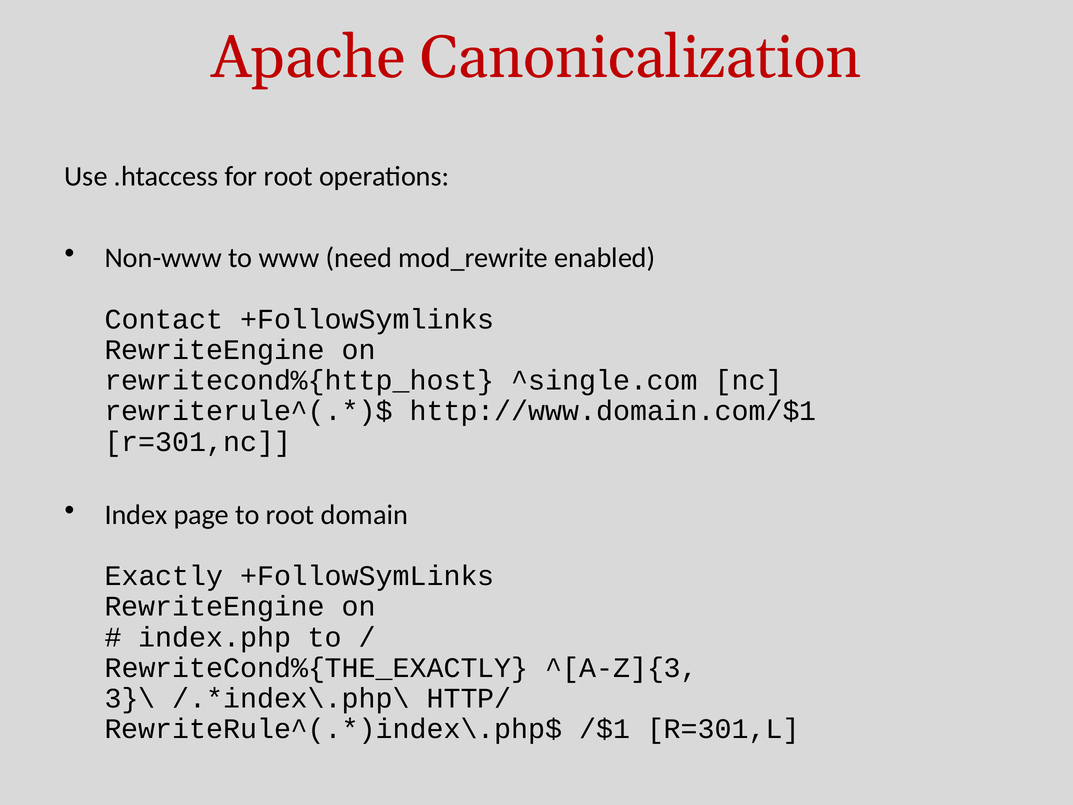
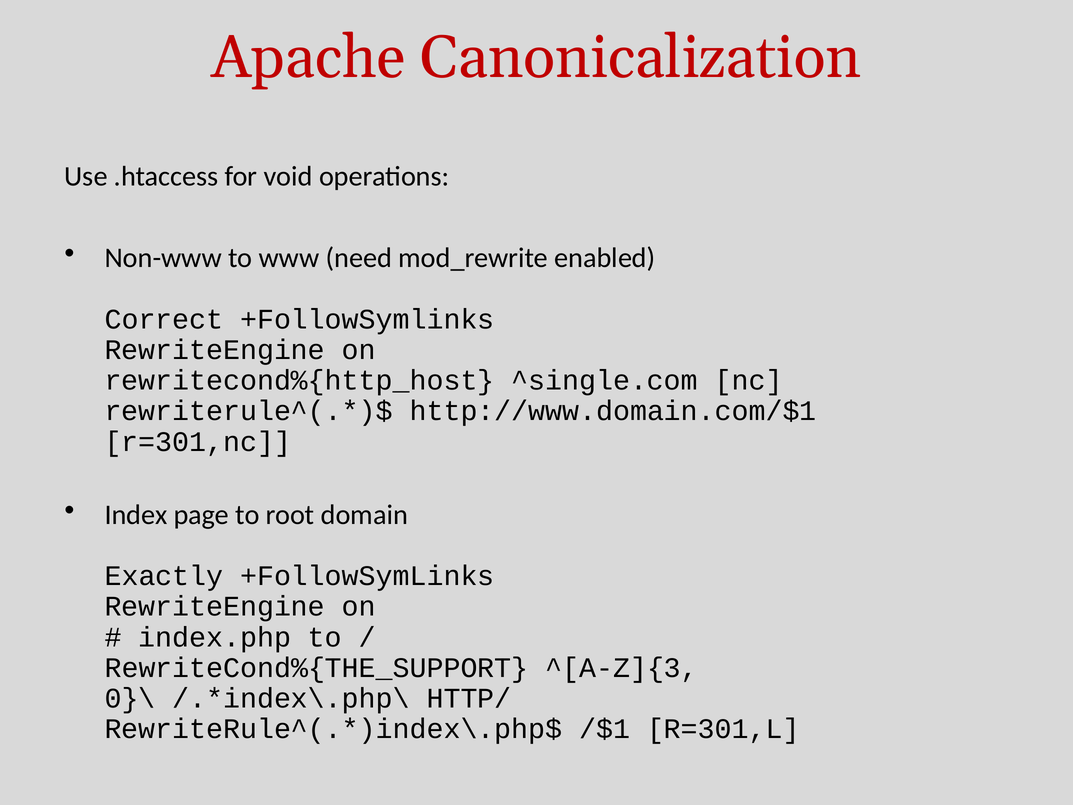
for root: root -> void (288, 176)
Contact: Contact -> Correct (164, 319)
RewriteCond%{THE_EXACTLY: RewriteCond%{THE_EXACTLY -> RewriteCond%{THE_SUPPORT (317, 668)
3}\: 3}\ -> 0}\ (130, 698)
